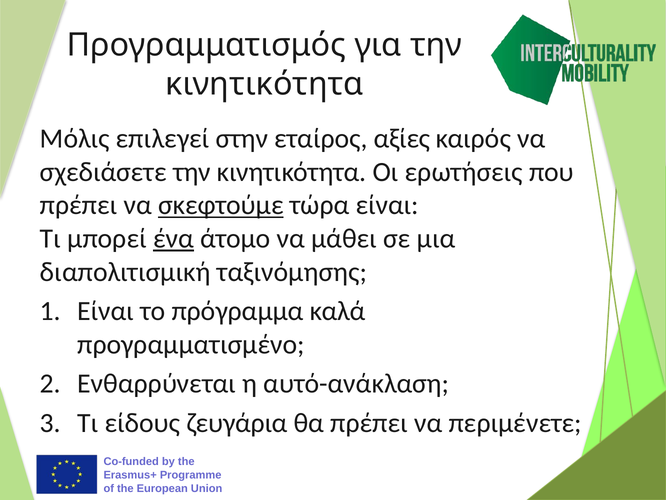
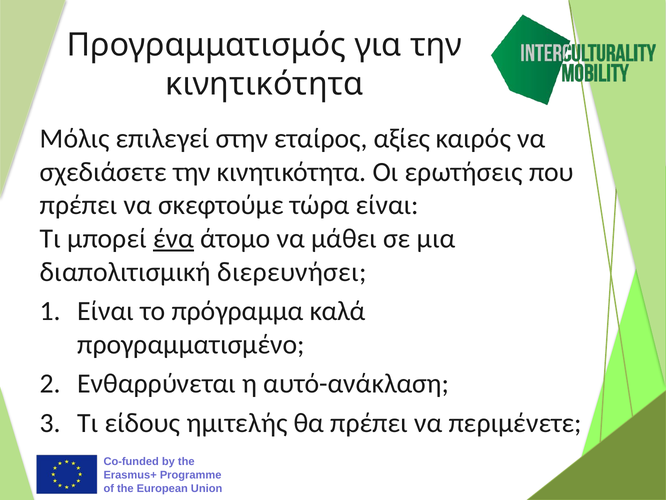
σκεφτούμε underline: present -> none (221, 205)
ταξινόμησης: ταξινόμησης -> διερευνήσει (292, 272)
ζευγάρια: ζευγάρια -> ημιτελής (237, 423)
